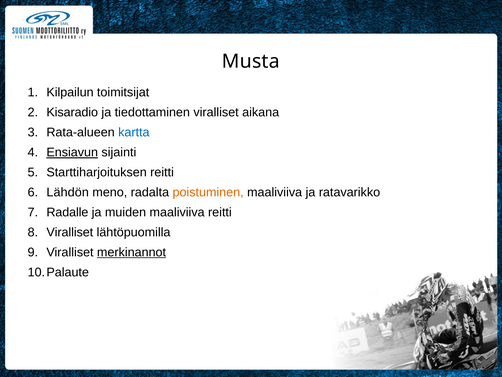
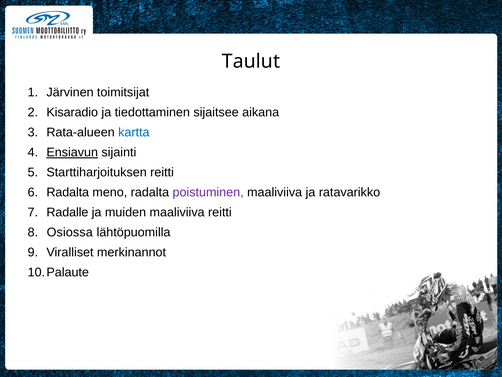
Musta: Musta -> Taulut (251, 61)
Kilpailun: Kilpailun -> Järvinen (70, 92)
tiedottaminen viralliset: viralliset -> sijaitsee (216, 112)
Lähdön: Lähdön -> Radalta (68, 192)
poistuminen colour: orange -> purple (208, 192)
Viralliset: Viralliset -> Osiossa (70, 232)
merkinannot underline: present -> none (132, 252)
